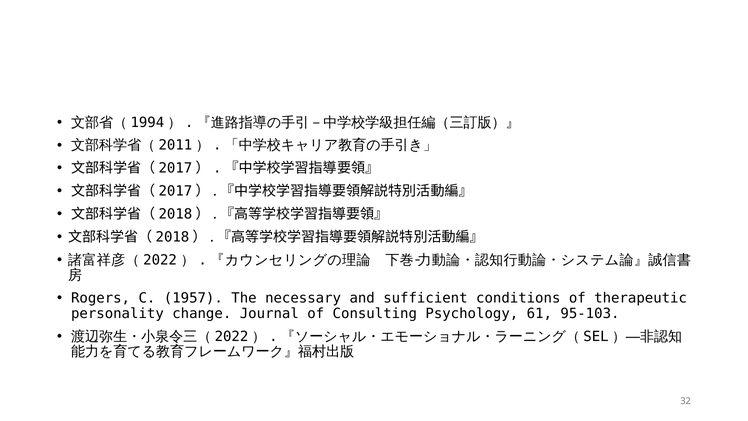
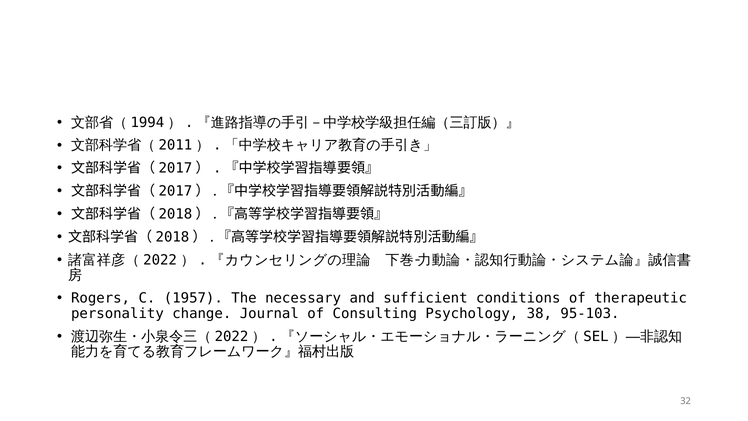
61: 61 -> 38 (539, 313)
